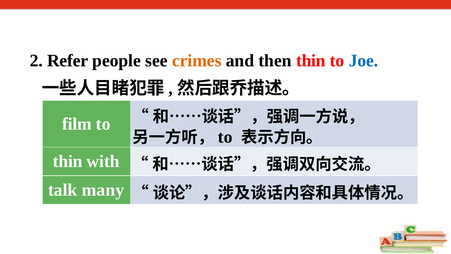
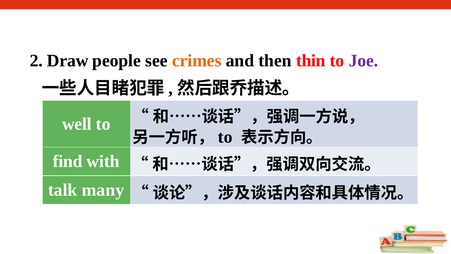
Refer: Refer -> Draw (68, 61)
Joe colour: blue -> purple (364, 61)
film: film -> well (77, 124)
thin: thin -> find (68, 161)
